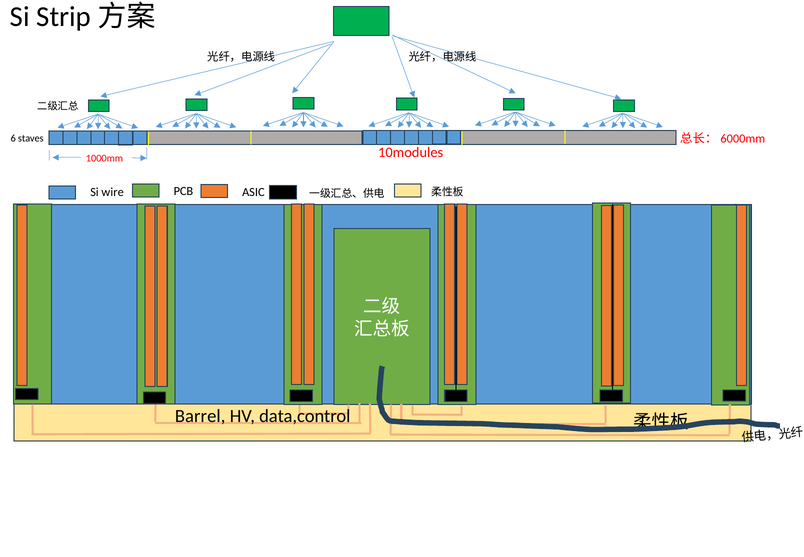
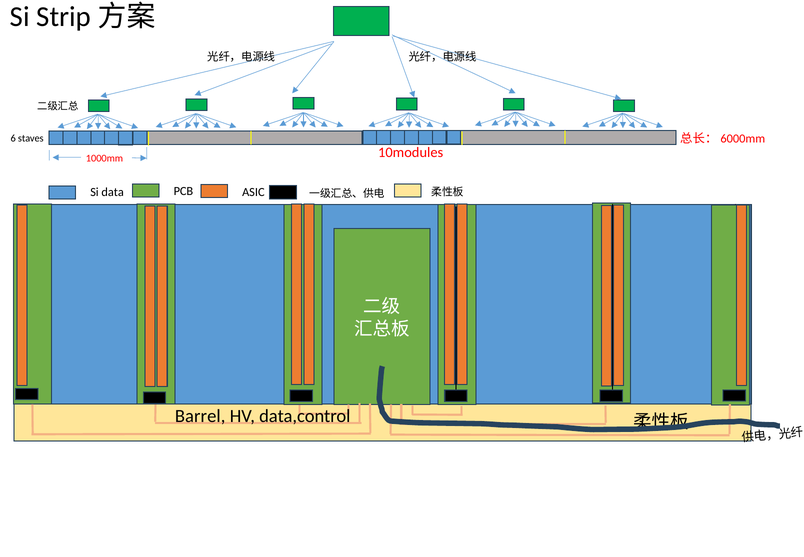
wire: wire -> data (113, 192)
